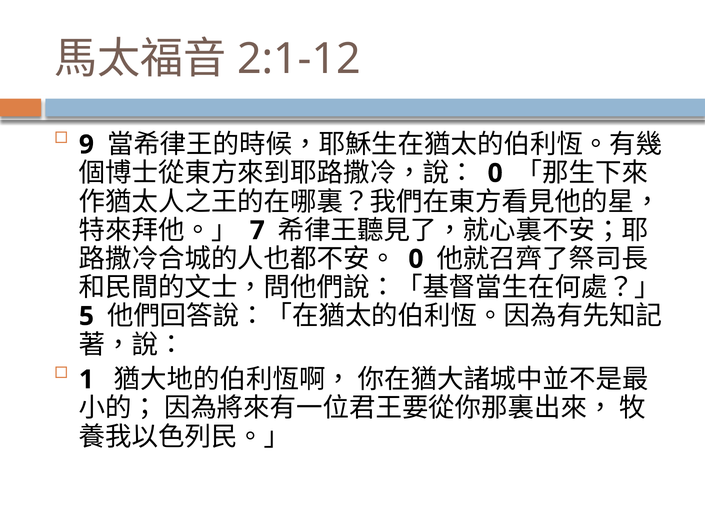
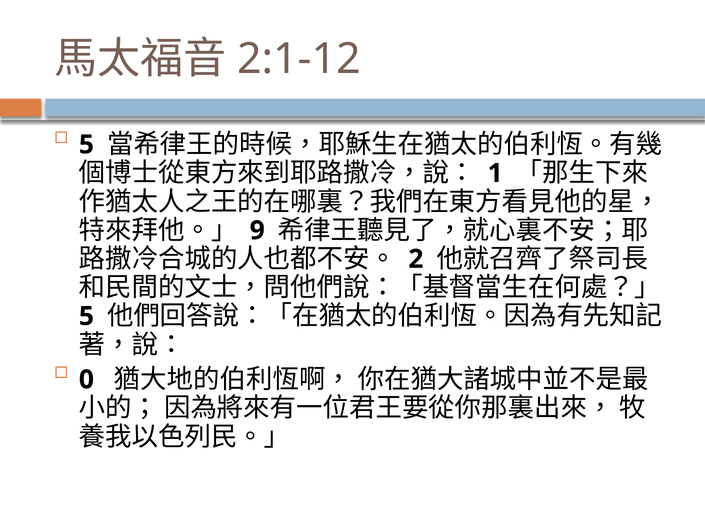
9: 9 -> 5 (86, 145)
0: 0 -> 1 (495, 173)
7: 7 -> 9 (257, 230)
0: 0 -> 2 (416, 259)
1: 1 -> 0 (86, 379)
